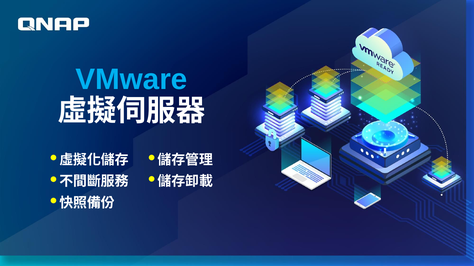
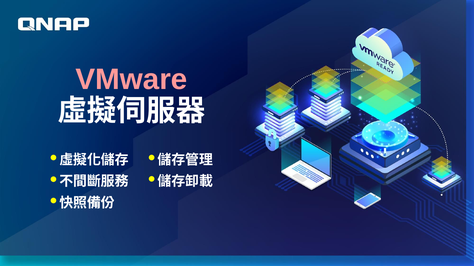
VMware colour: light blue -> pink (131, 79)
